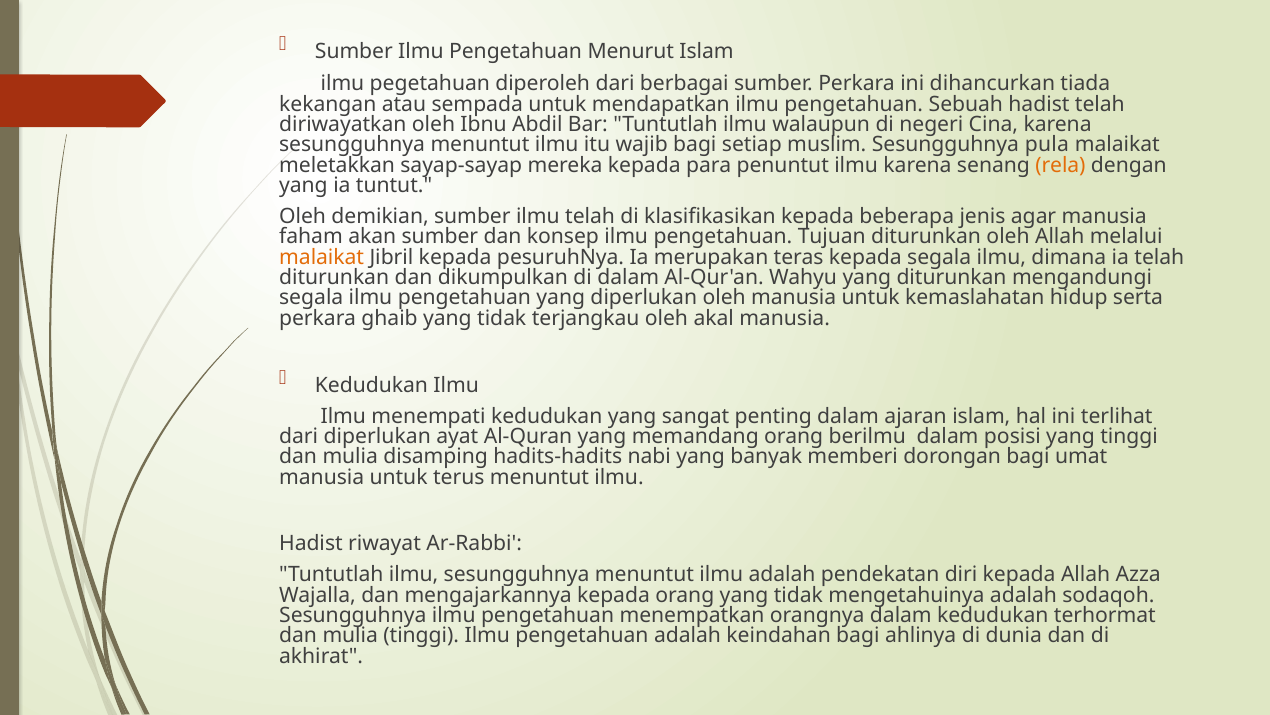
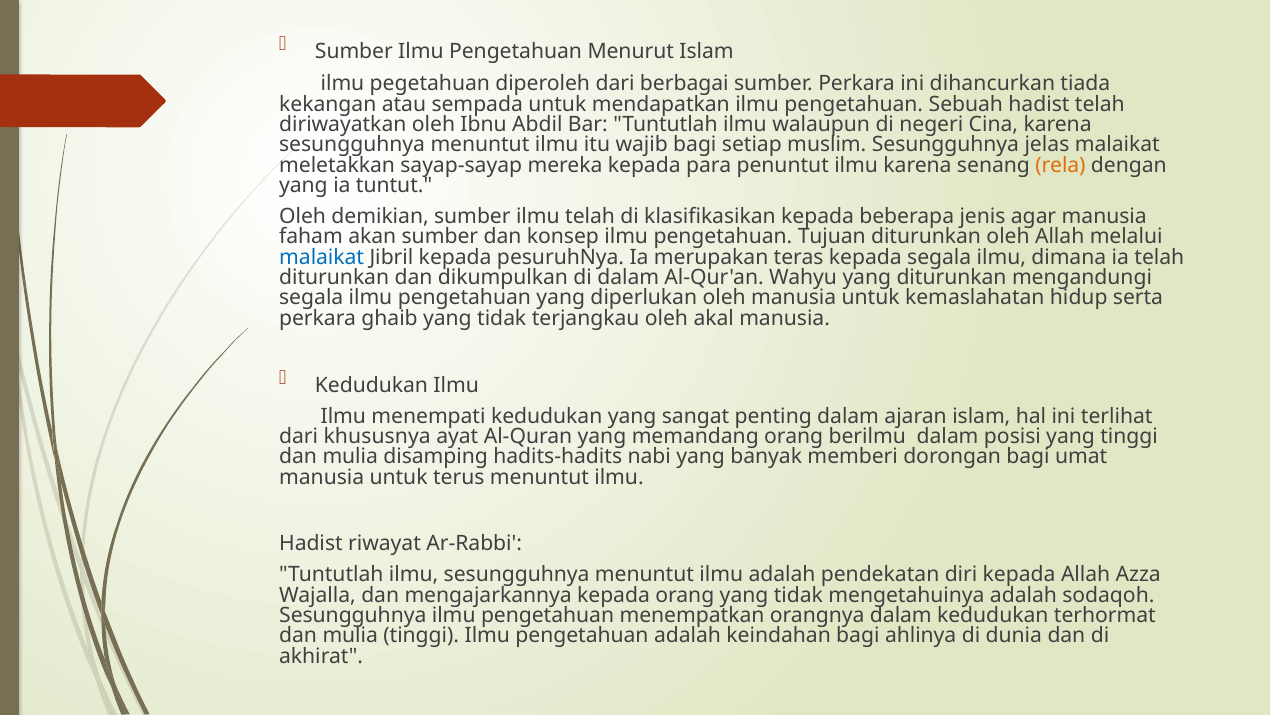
pula: pula -> jelas (1047, 145)
malaikat colour: orange -> blue (322, 257)
dari diperlukan: diperlukan -> khususnya (377, 436)
